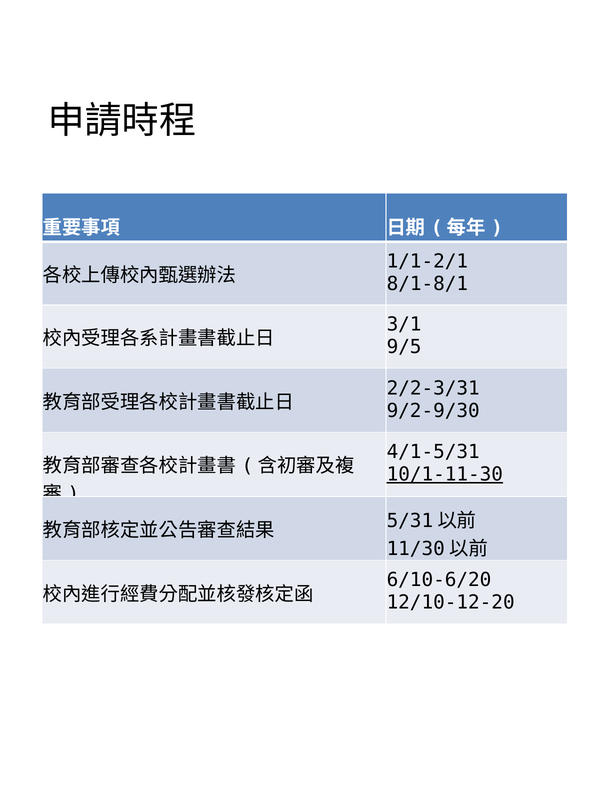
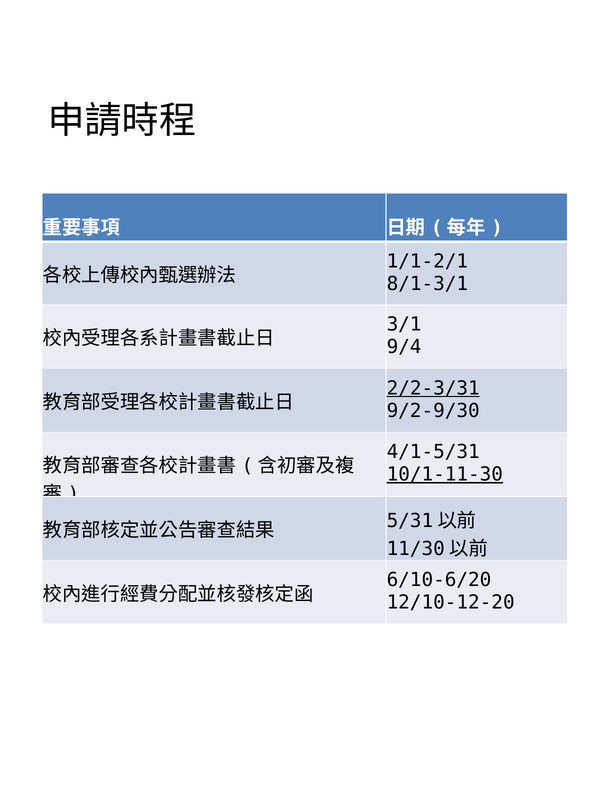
8/1-8/1: 8/1-8/1 -> 8/1-3/1 (427, 284)
9/5: 9/5 -> 9/4 (404, 347)
2/2-3/31 underline: none -> present (433, 388)
